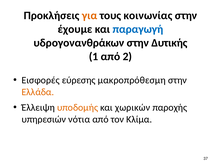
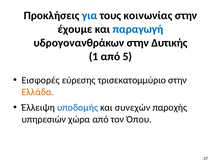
για colour: orange -> blue (90, 16)
2: 2 -> 5 (127, 56)
μακροπρόθεσμη: μακροπρόθεσμη -> τρισεκατομμύριο (132, 80)
υποδομής colour: orange -> blue (78, 107)
χωρικών: χωρικών -> συνεχών (133, 107)
νότια: νότια -> χώρα (79, 119)
Κλίμα: Κλίμα -> Όπου (139, 119)
